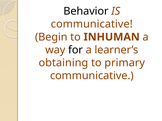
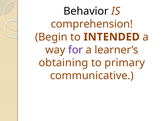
communicative: communicative -> comprehension (92, 24)
INHUMAN: INHUMAN -> INTENDED (112, 37)
for colour: black -> purple (76, 50)
